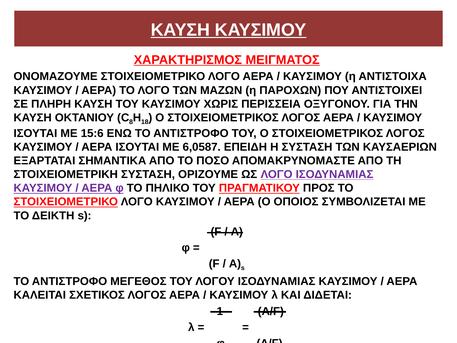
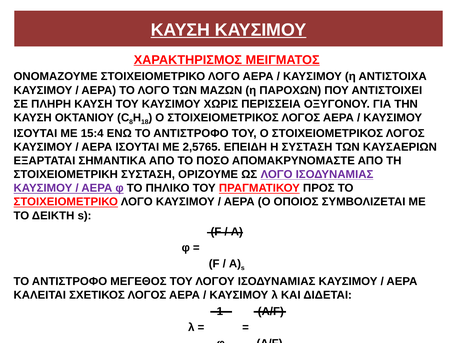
15:6: 15:6 -> 15:4 (92, 133)
6,0587: 6,0587 -> 2,5765 (202, 147)
